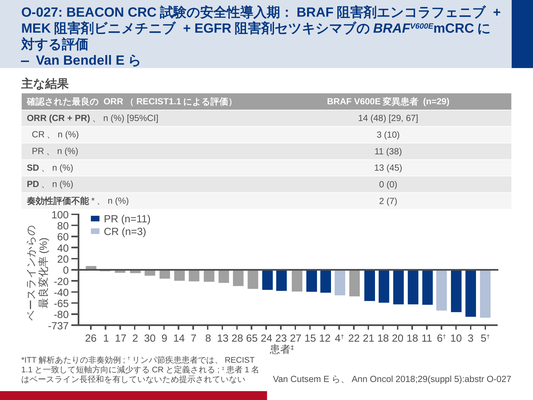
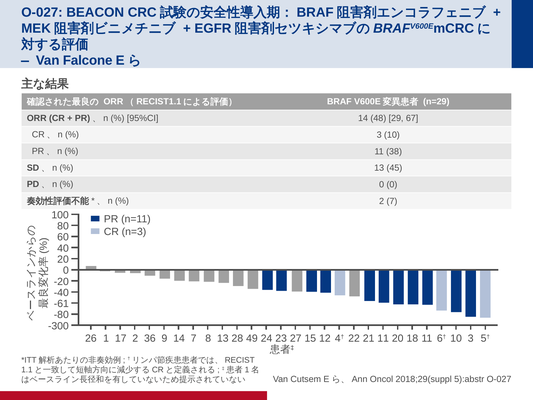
Bendell: Bendell -> Falcone (88, 60)
-65: -65 -> -61 (61, 304)
-737: -737 -> -300 (58, 326)
30: 30 -> 36 (150, 338)
65: 65 -> 49 (252, 338)
12 18: 18 -> 11 (383, 338)
